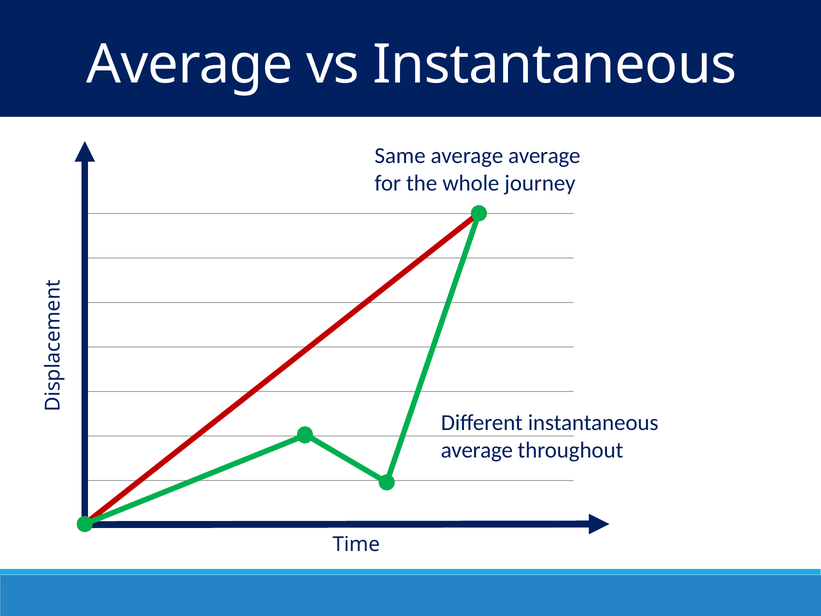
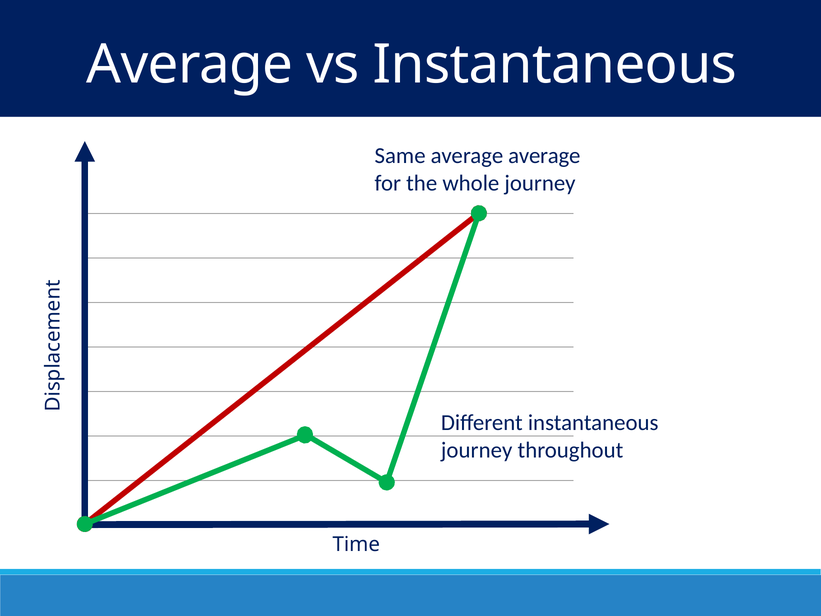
average: average -> journey (477, 450)
